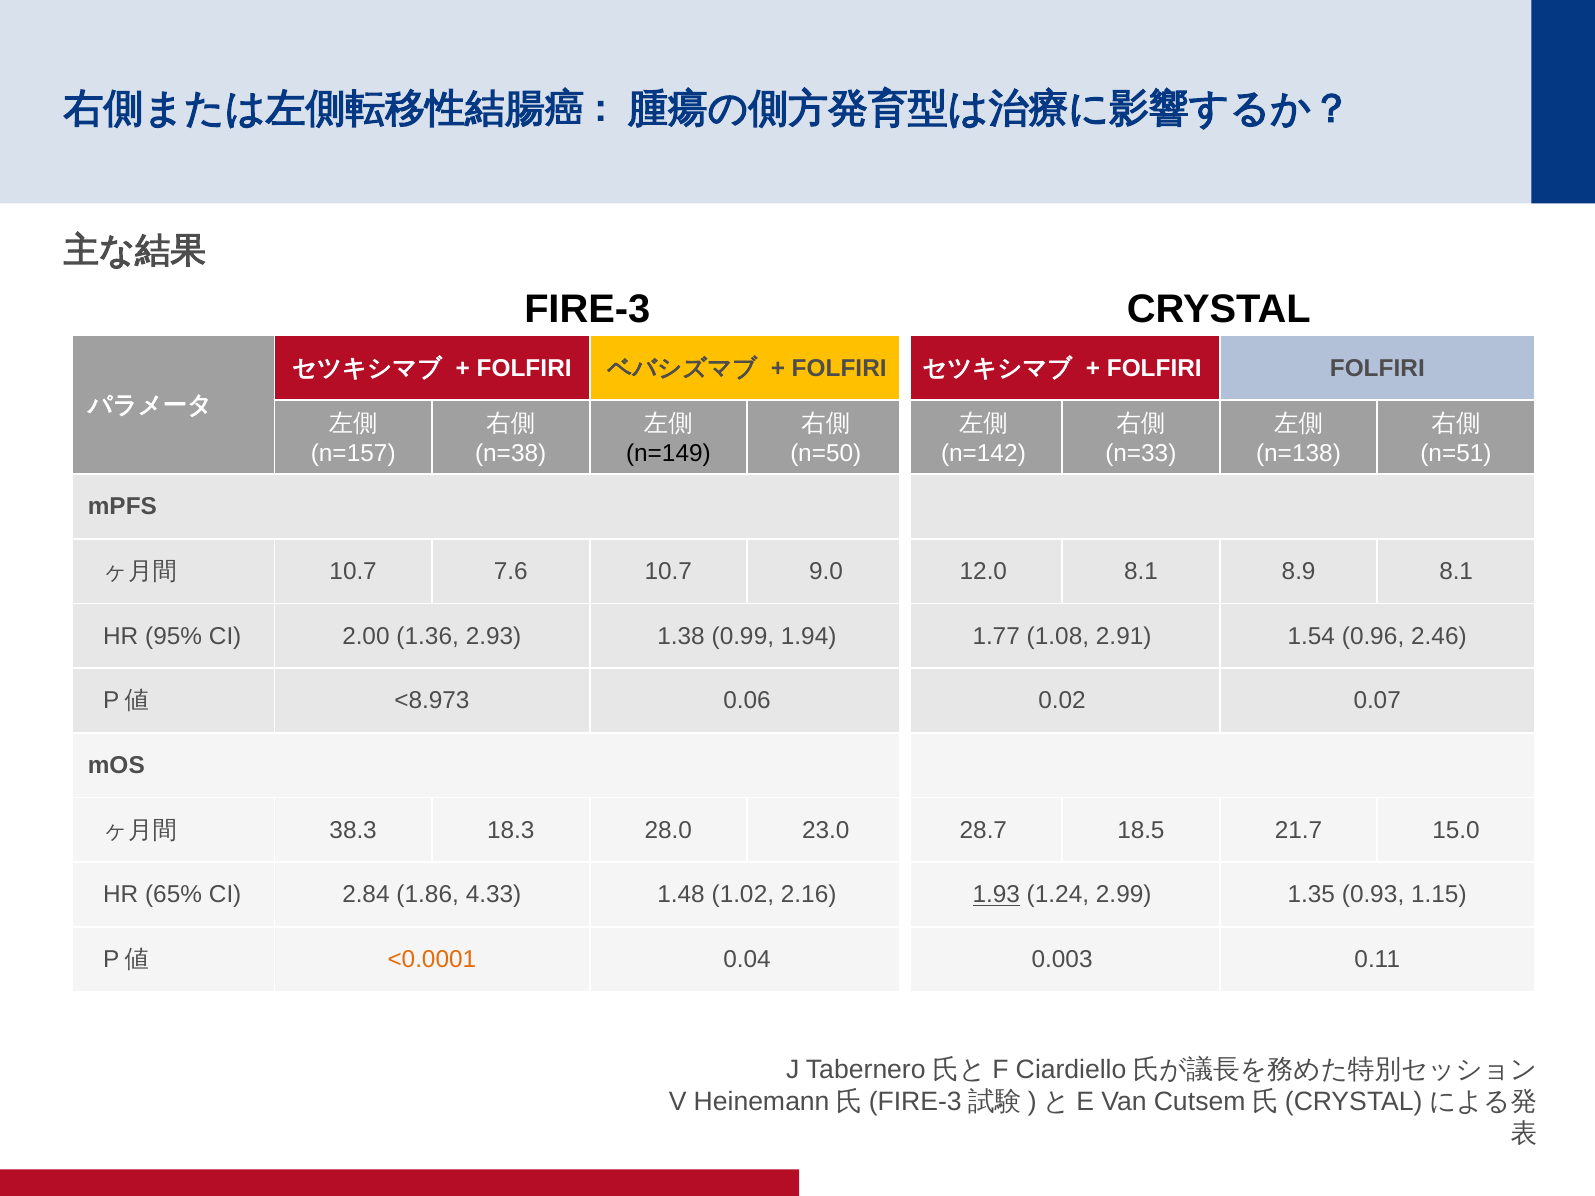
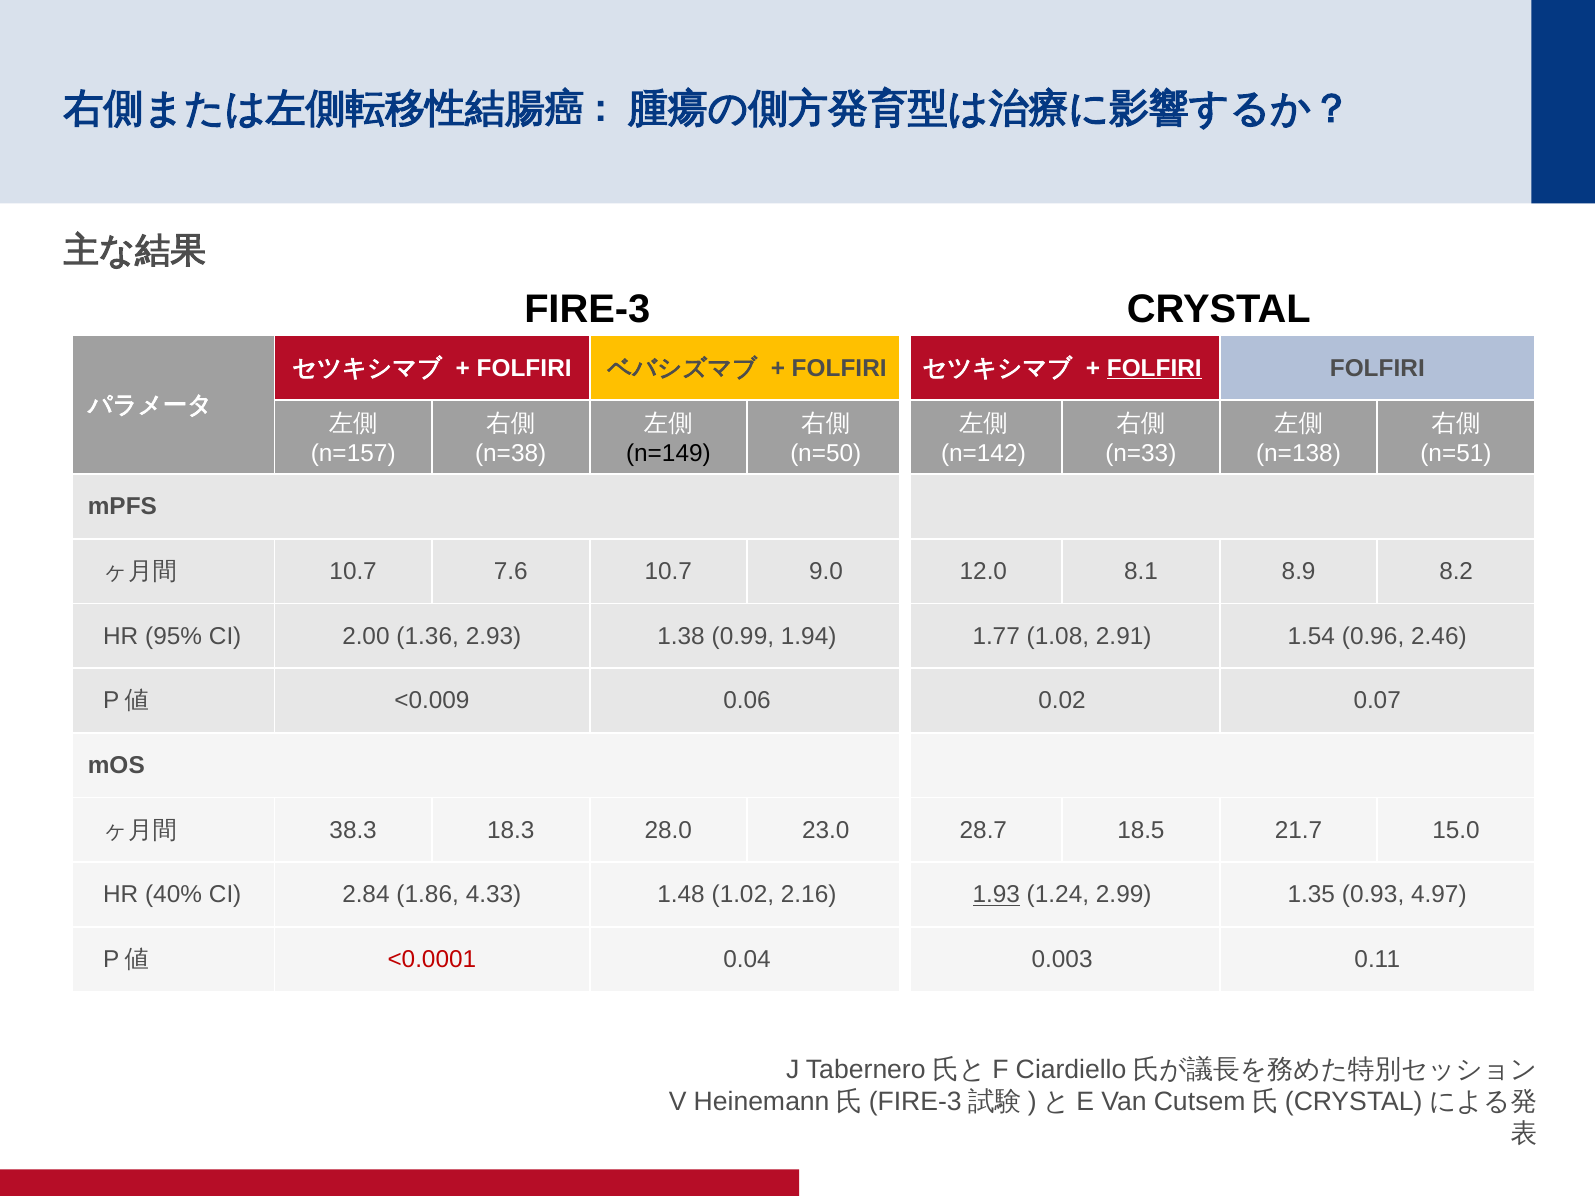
FOLFIRI underline: none -> present (1154, 368)
8.9 8.1: 8.1 -> 8.2 (1456, 572)
<8.973: <8.973 -> <0.009 (432, 701)
65%: 65% -> 40% (174, 895)
1.15: 1.15 -> 4.97 (1439, 895)
<0.0001 colour: orange -> red (432, 960)
